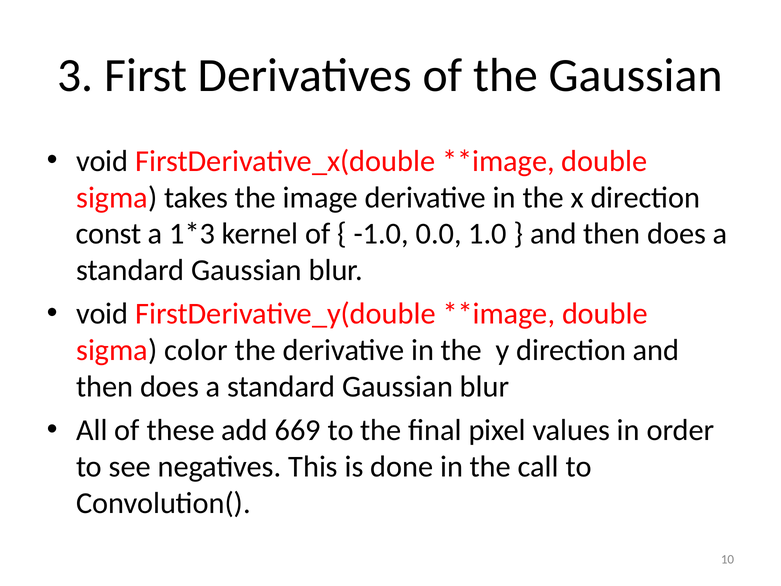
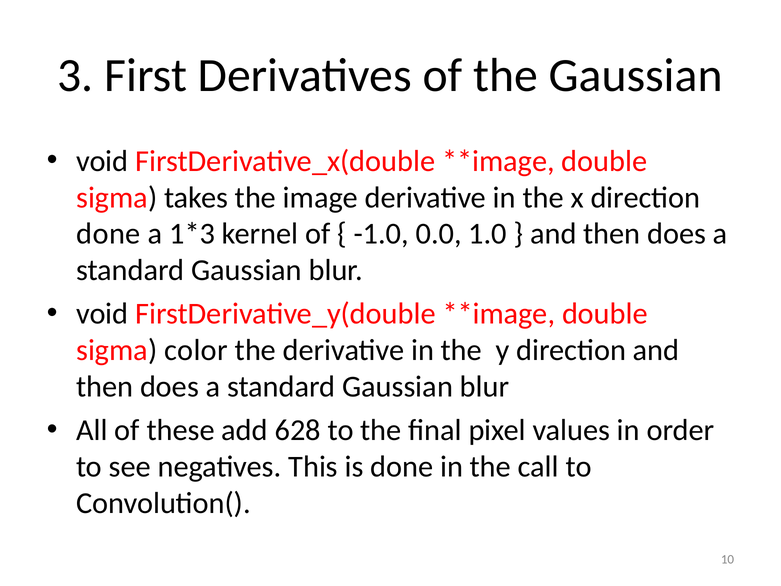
const: const -> done (108, 234)
669: 669 -> 628 (298, 430)
